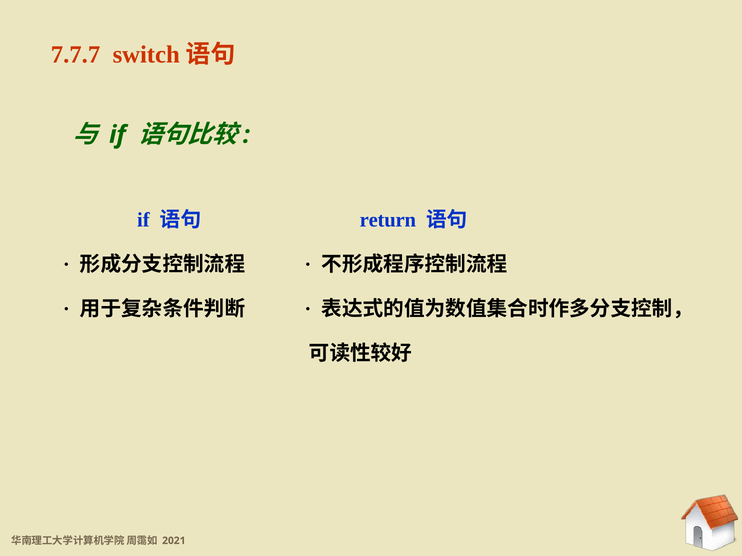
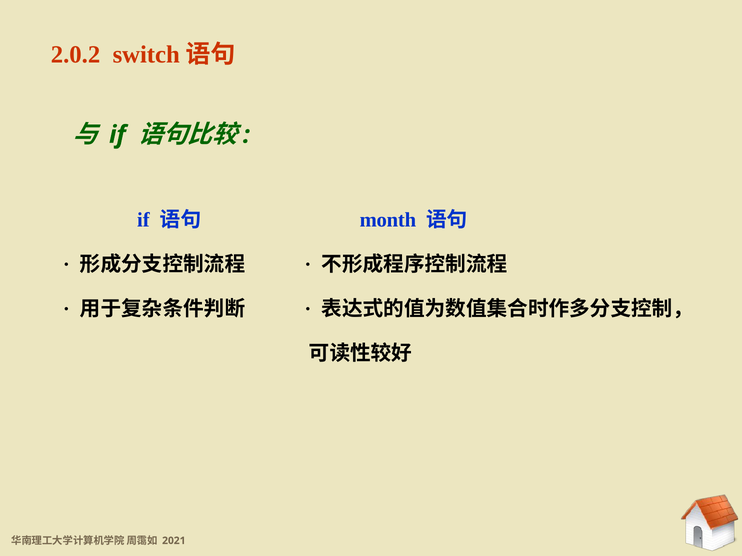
7.7.7: 7.7.7 -> 2.0.2 (76, 54)
return: return -> month (388, 220)
